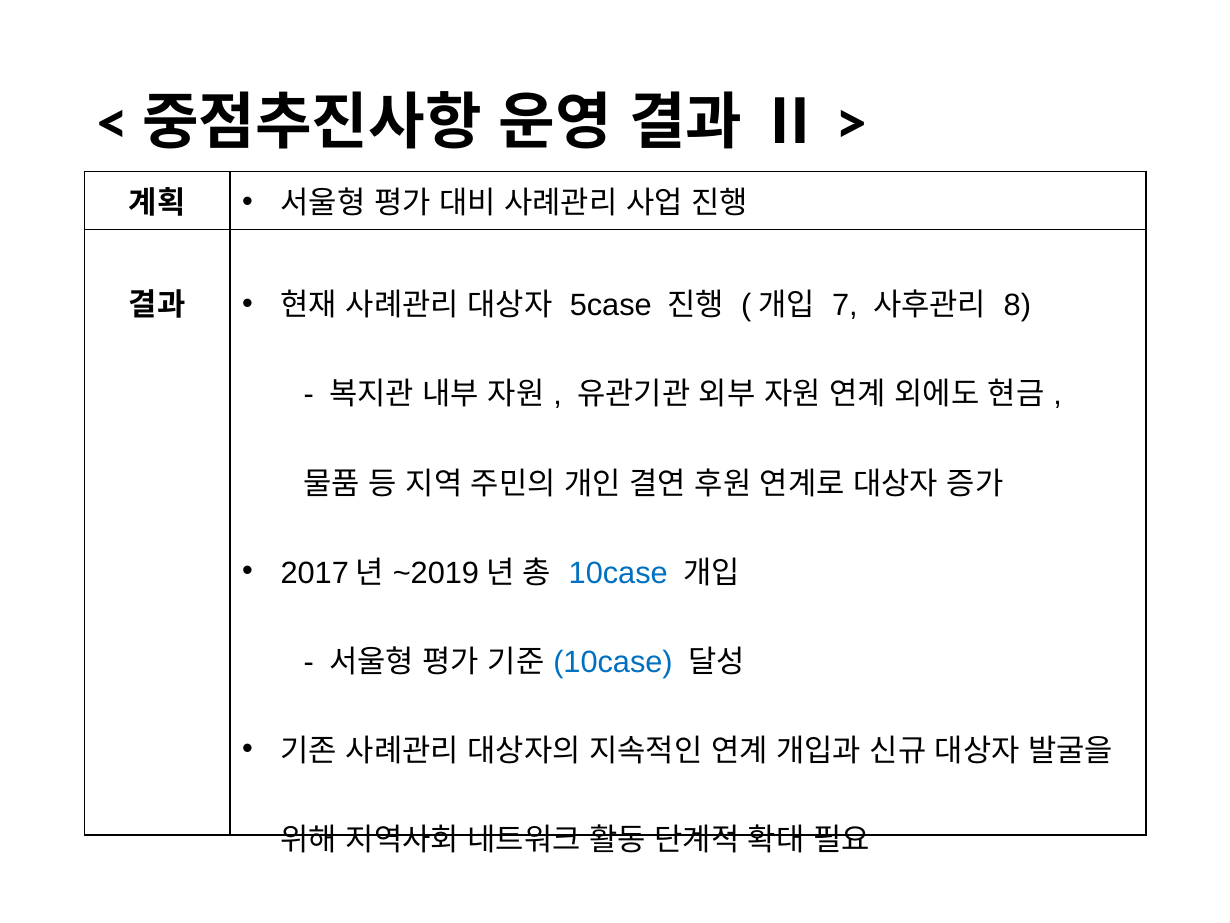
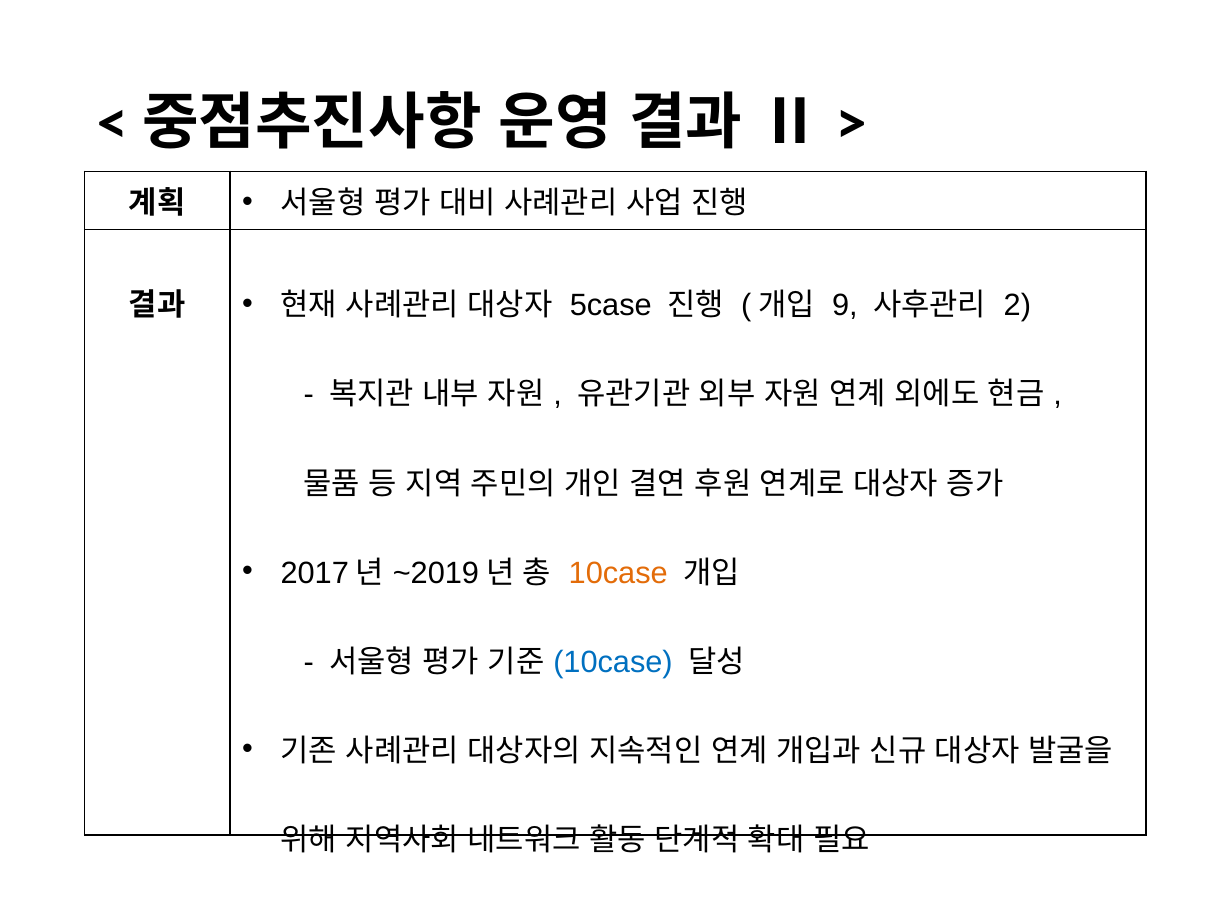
7: 7 -> 9 (845, 306)
8: 8 -> 2 (1017, 306)
10case colour: blue -> orange (618, 573)
